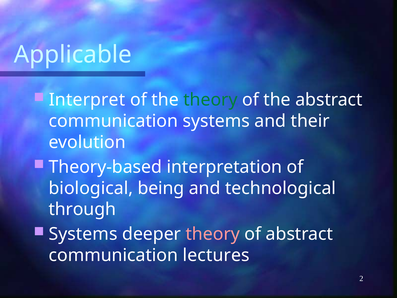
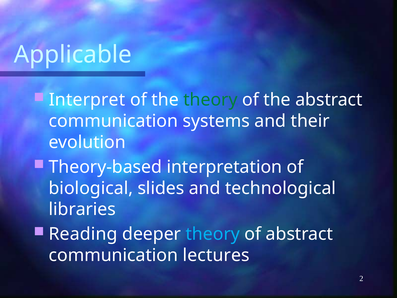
being: being -> slides (161, 188)
through: through -> libraries (82, 209)
Systems: Systems -> Reading (83, 234)
theory colour: pink -> light blue (213, 234)
